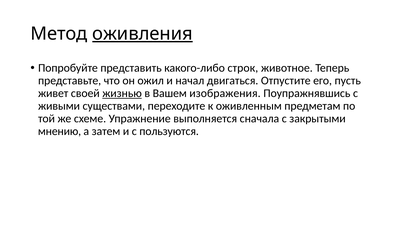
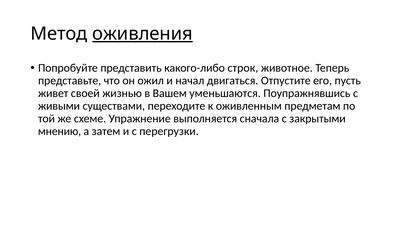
жизнью underline: present -> none (122, 93)
изображения: изображения -> уменьшаются (225, 93)
пользуются: пользуются -> перегрузки (169, 131)
